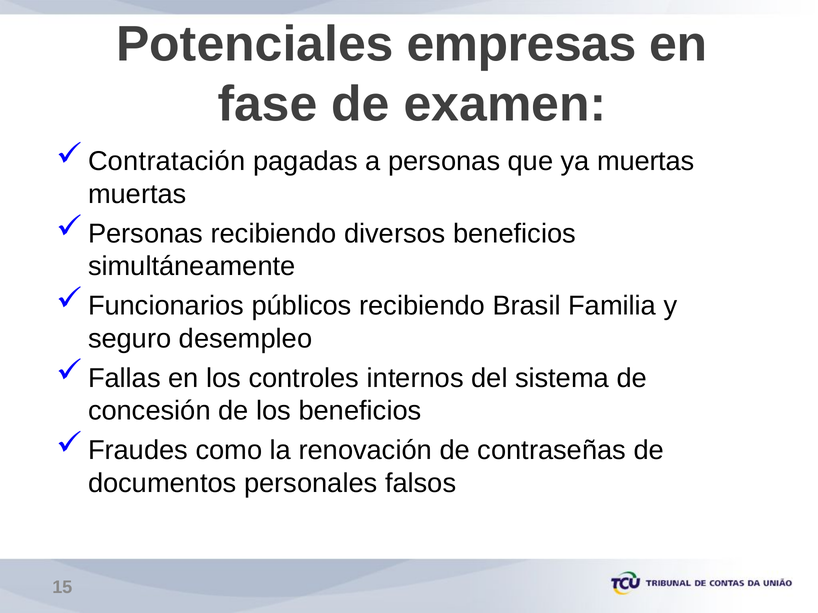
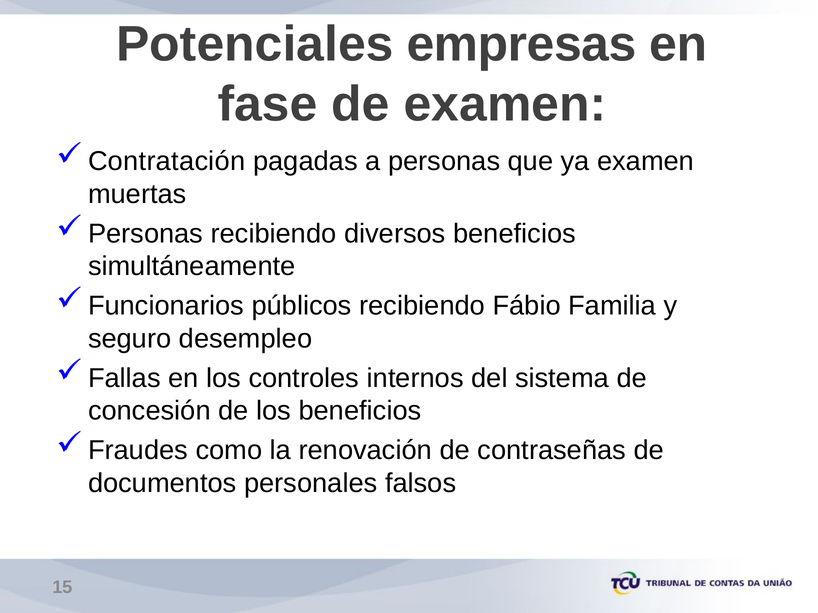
ya muertas: muertas -> examen (646, 162)
Brasil: Brasil -> Fábio (527, 306)
